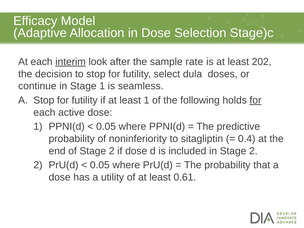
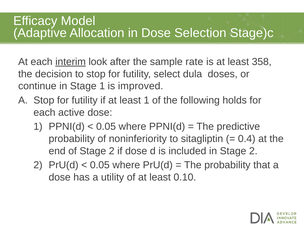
202: 202 -> 358 (262, 62)
seamless: seamless -> improved (141, 86)
for underline: present -> none (255, 100)
0.61: 0.61 -> 0.10 (185, 177)
